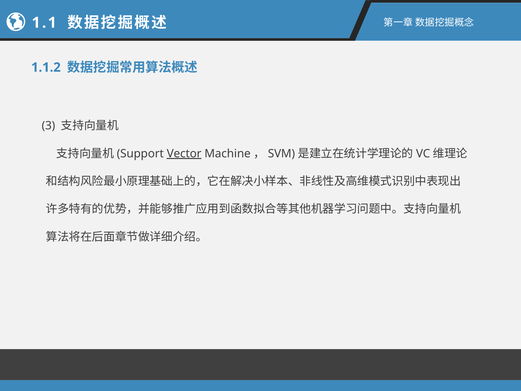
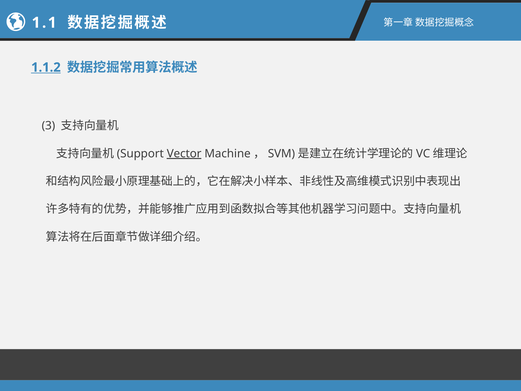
1.1.2 underline: none -> present (46, 67)
